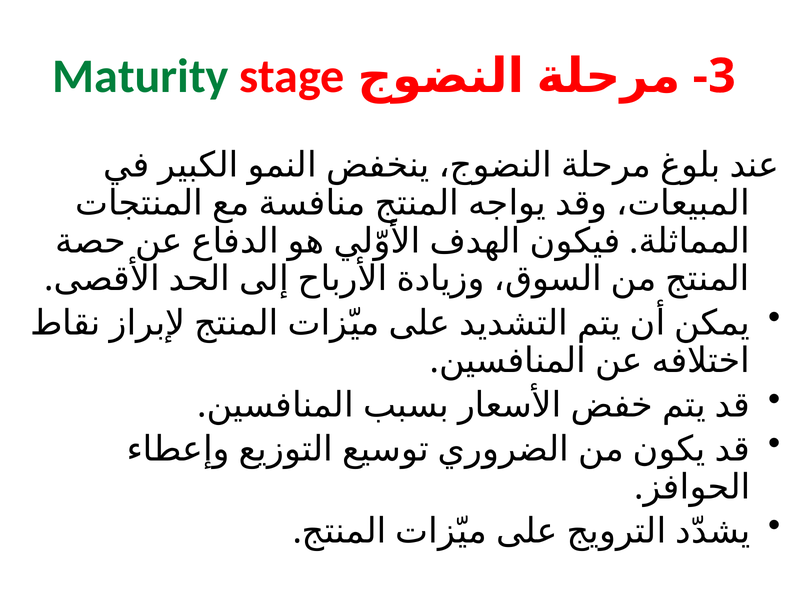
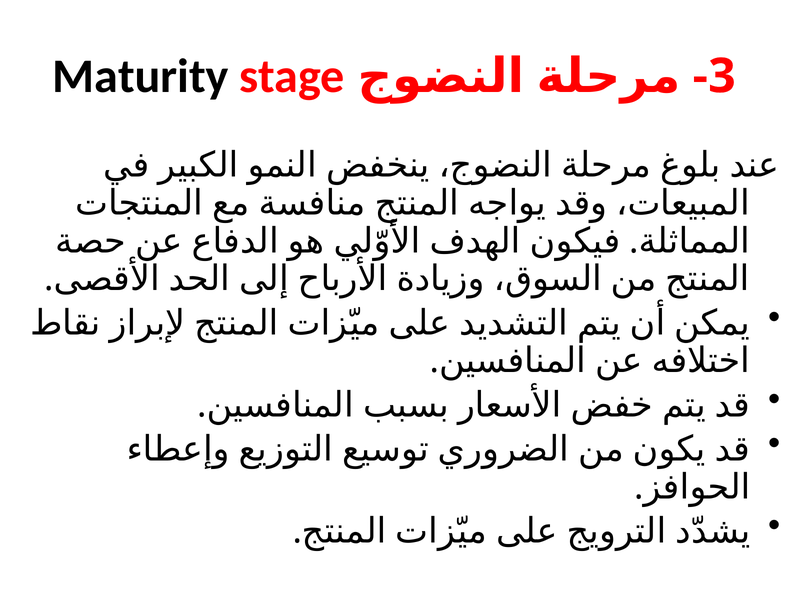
Maturity colour: green -> black (140, 76)
